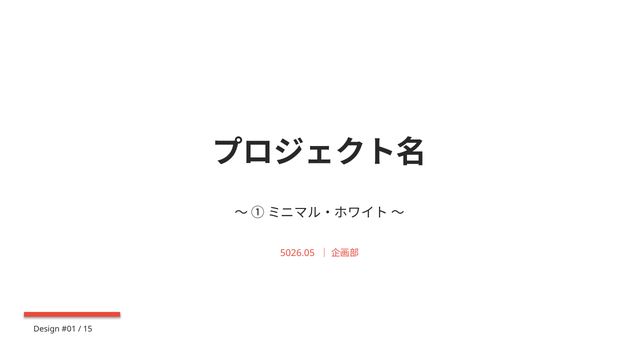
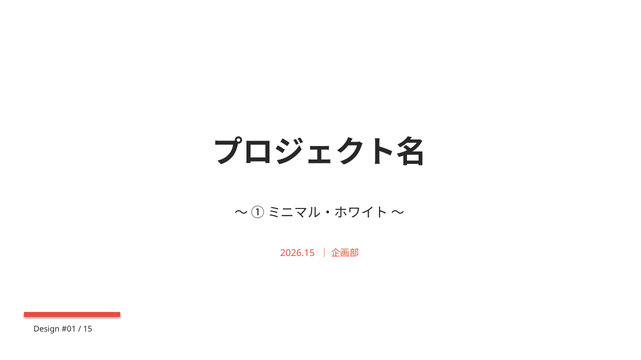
5026.05: 5026.05 -> 2026.15 (298, 254)
